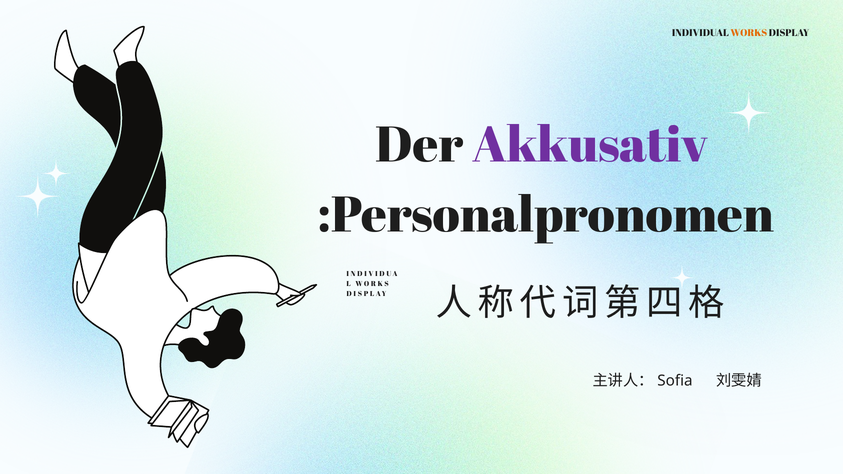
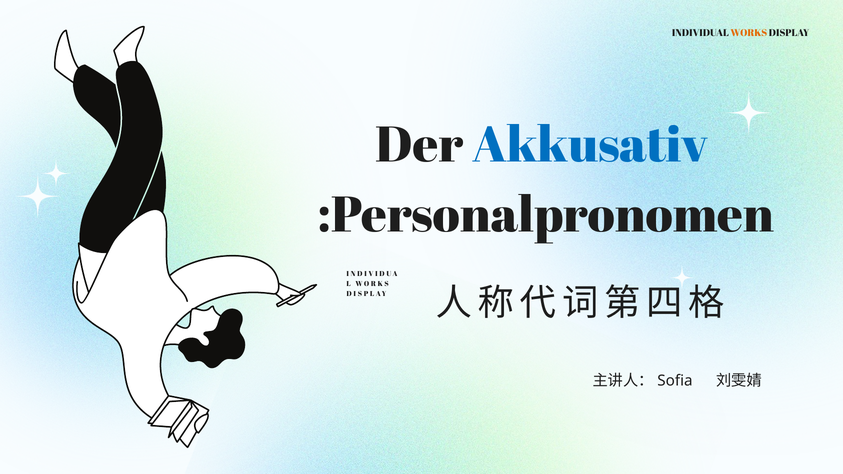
Akkusativ colour: purple -> blue (590, 145)
